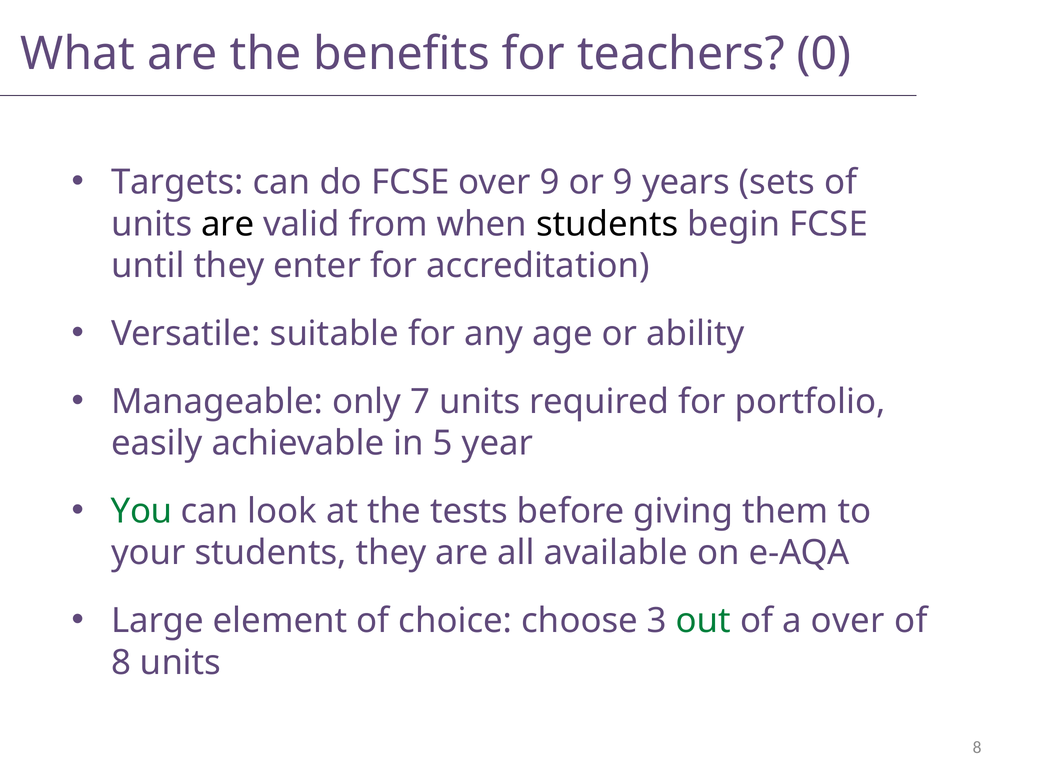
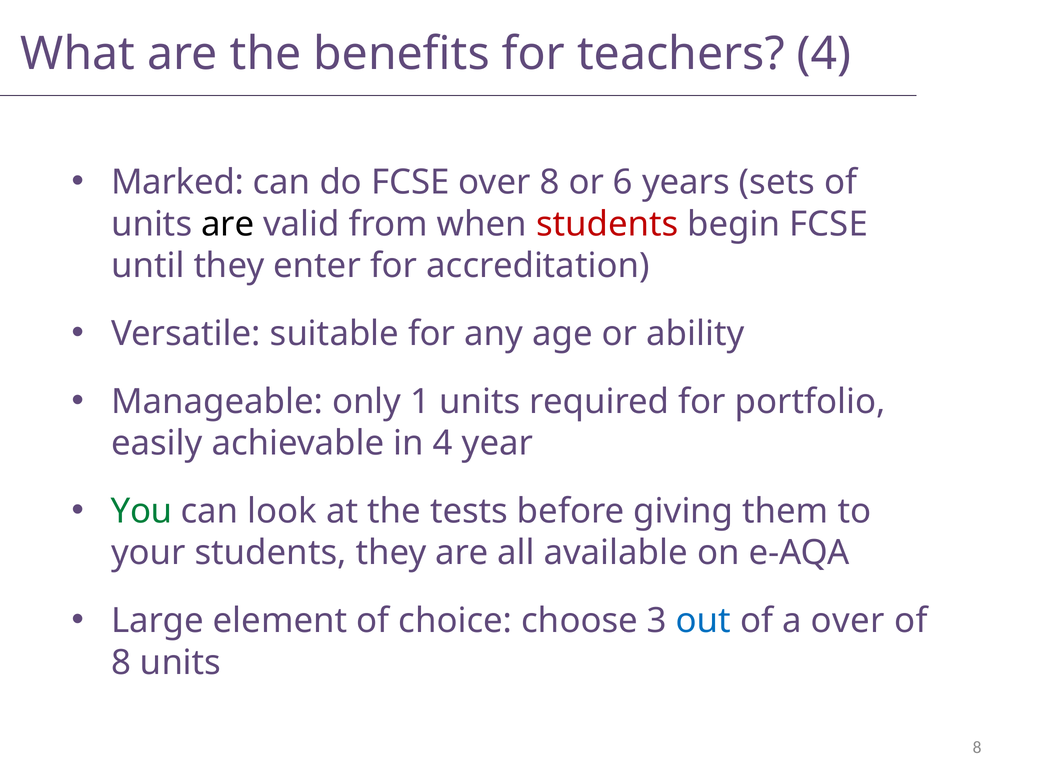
teachers 0: 0 -> 4 (824, 54)
Targets: Targets -> Marked (178, 182)
over 9: 9 -> 8 (550, 182)
or 9: 9 -> 6 (623, 182)
students colour: black -> red (607, 224)
7: 7 -> 1 (420, 402)
in 5: 5 -> 4 (443, 443)
out colour: green -> blue (703, 621)
